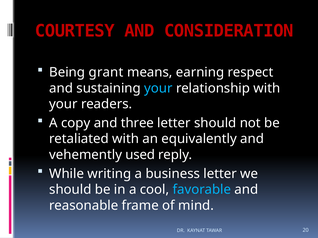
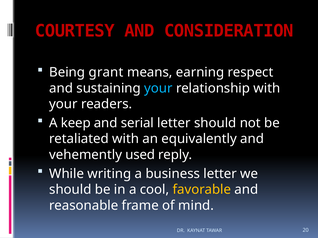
copy: copy -> keep (76, 123)
three: three -> serial (137, 123)
favorable colour: light blue -> yellow (202, 190)
